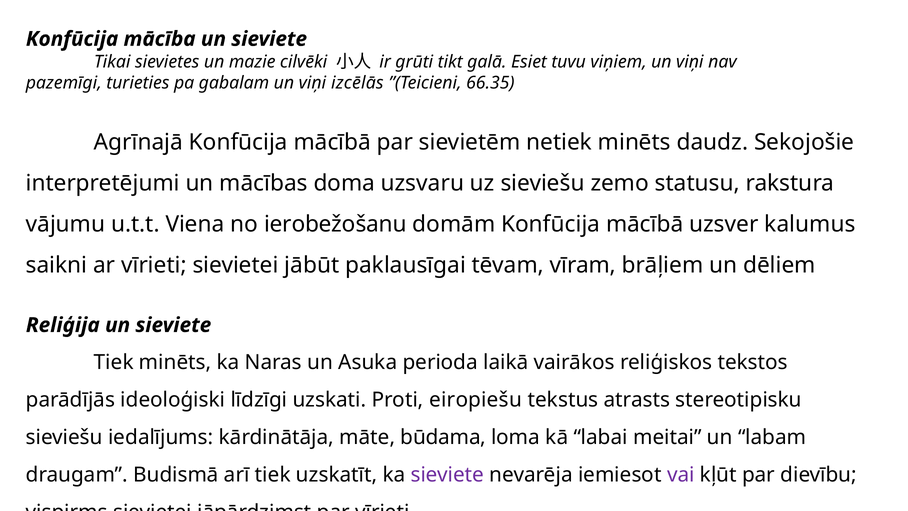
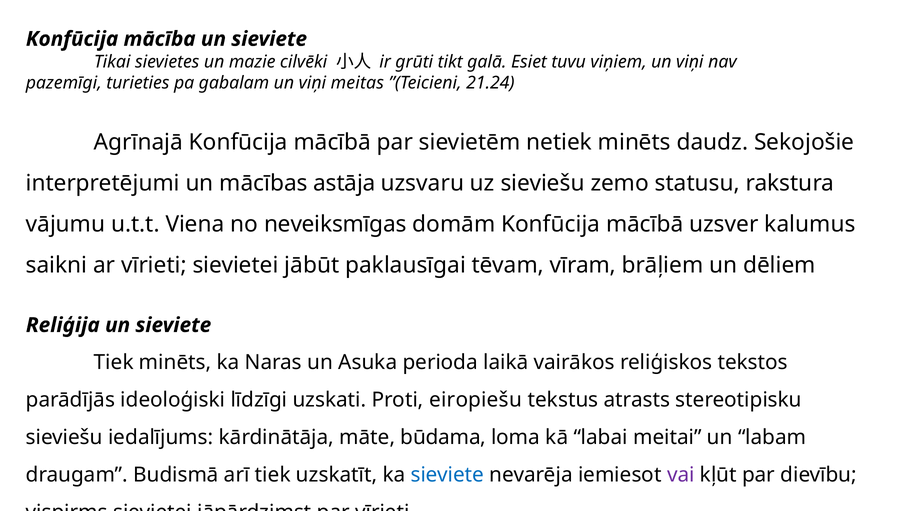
izcēlās: izcēlās -> meitas (357, 83)
66.35: 66.35 -> 21.24 (490, 83)
doma: doma -> astāja (344, 183)
ierobežošanu: ierobežošanu -> neveiksmīgas (335, 224)
sieviete colour: purple -> blue (447, 475)
